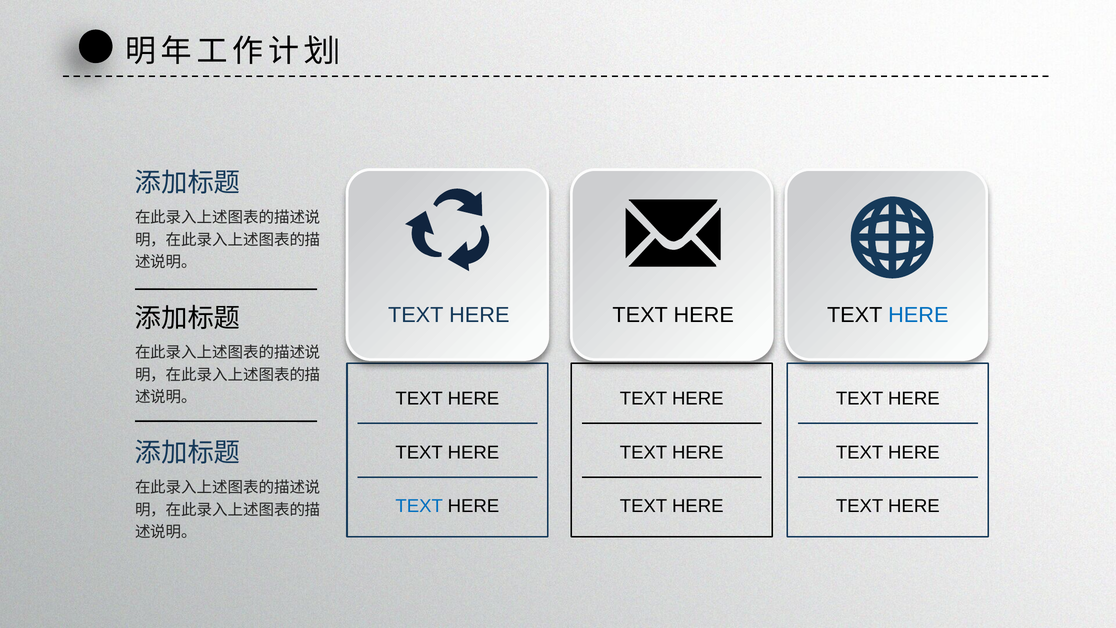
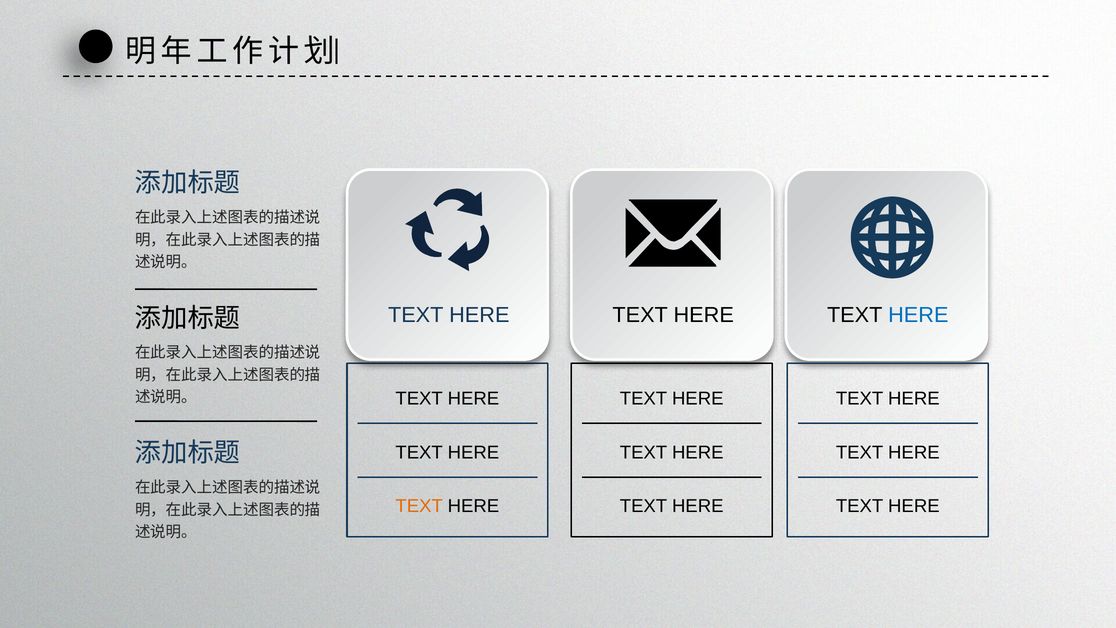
TEXT colour: blue -> orange (419, 506)
